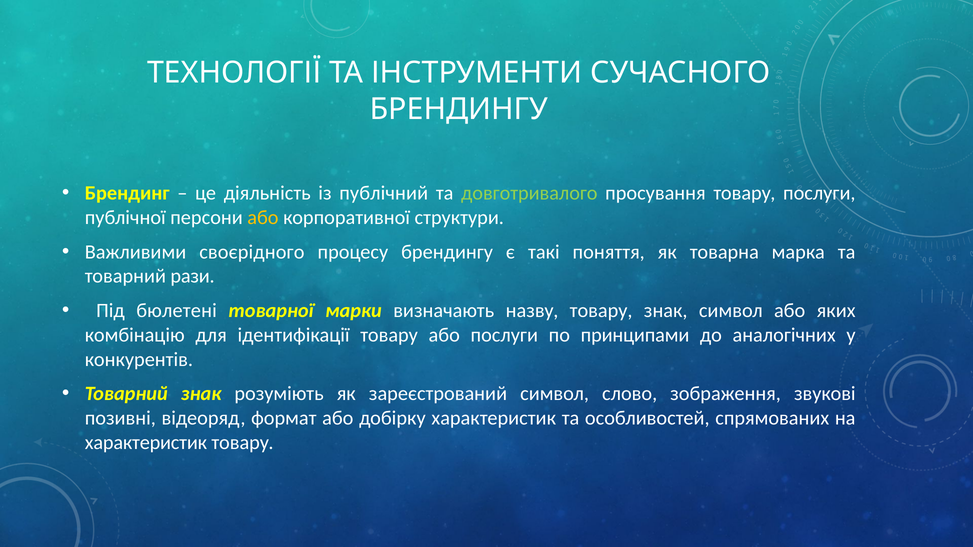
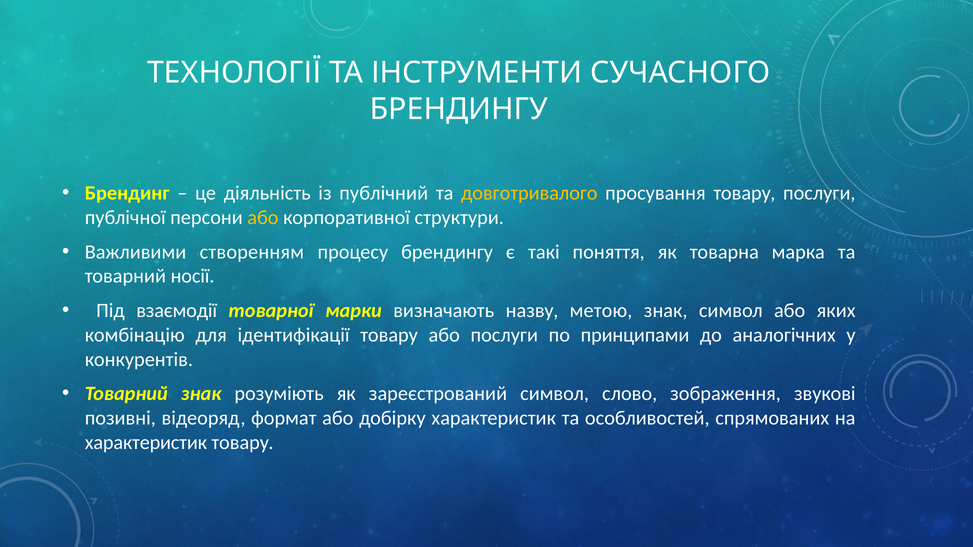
довготривалого colour: light green -> yellow (529, 193)
своєрідного: своєрідного -> створенням (252, 252)
рази: рази -> носії (193, 276)
бюлетені: бюлетені -> взаємодії (177, 311)
назву товару: товару -> метою (601, 311)
